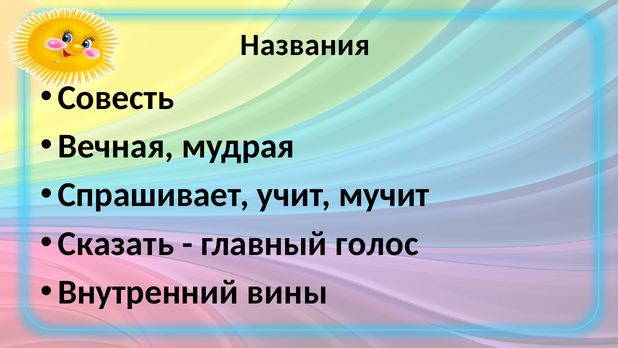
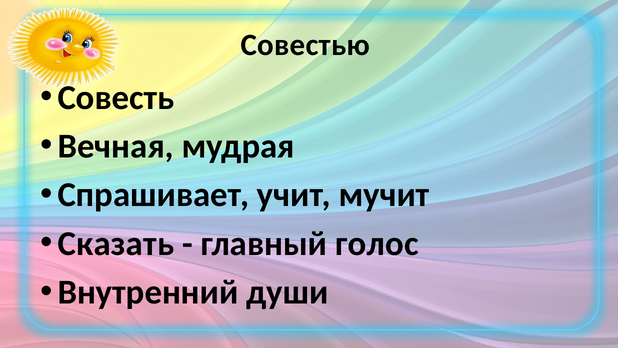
Названия: Названия -> Совестью (305, 45)
вины: вины -> души (287, 292)
